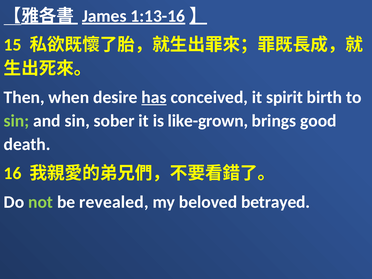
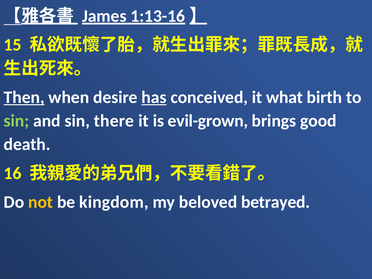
Then underline: none -> present (24, 97)
spirit: spirit -> what (285, 97)
sober: sober -> there (114, 121)
like-grown: like-grown -> evil-grown (208, 121)
not colour: light green -> yellow (41, 202)
revealed: revealed -> kingdom (114, 202)
